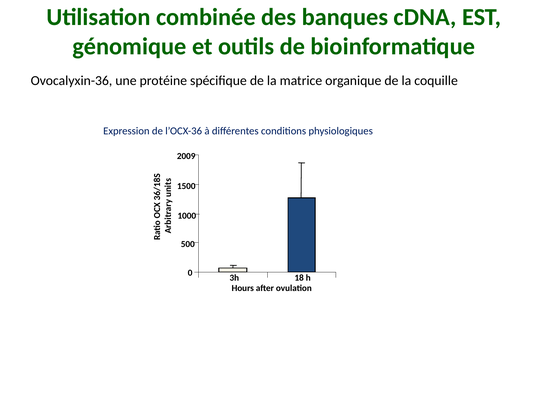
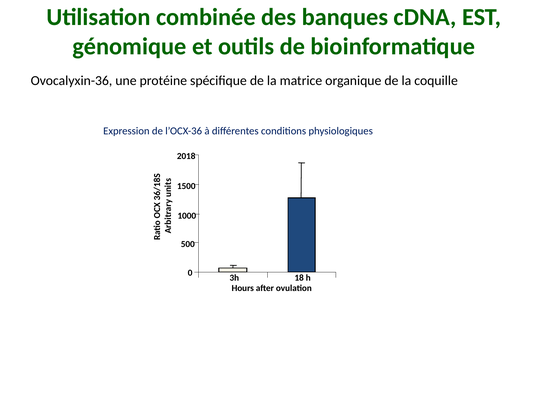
2009: 2009 -> 2018 (186, 156)
